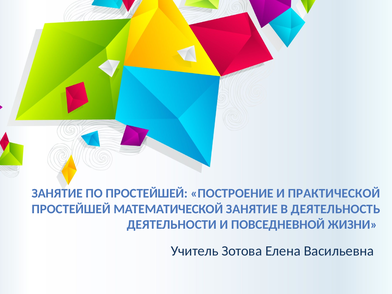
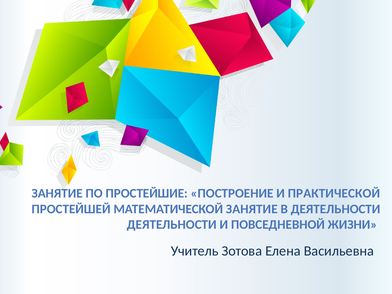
ПО ПРОСТЕЙШЕЙ: ПРОСТЕЙШЕЙ -> ПРОСТЕЙШИЕ (147, 193)
В ДЕЯТЕЛЬНОСТЬ: ДЕЯТЕЛЬНОСТЬ -> ДЕЯТЕЛЬНОСТИ (336, 209)
